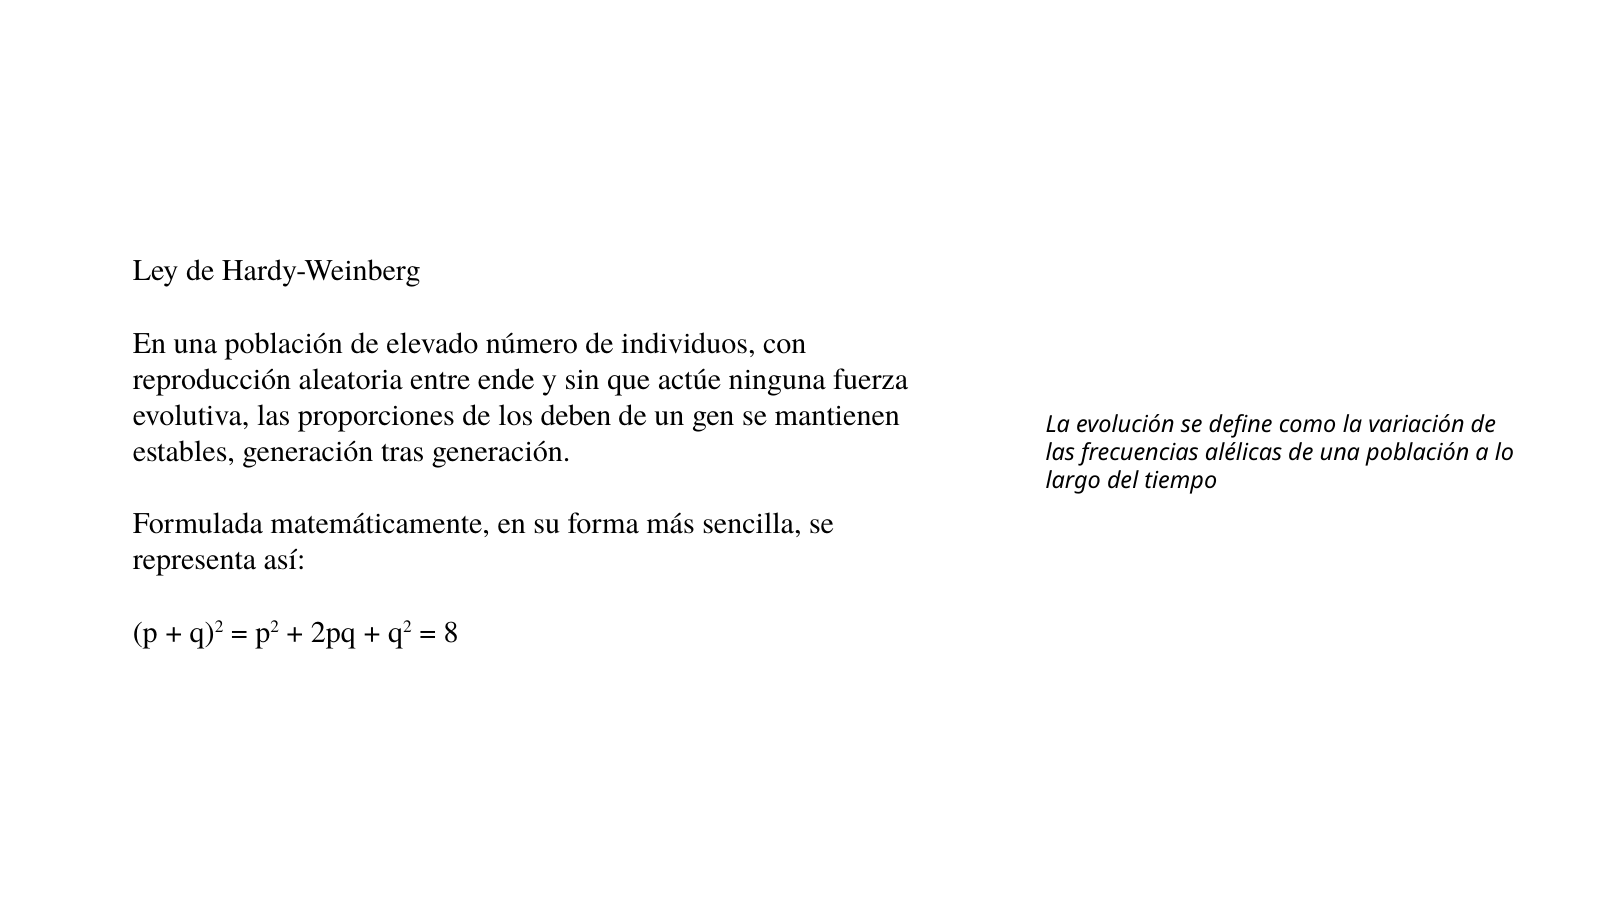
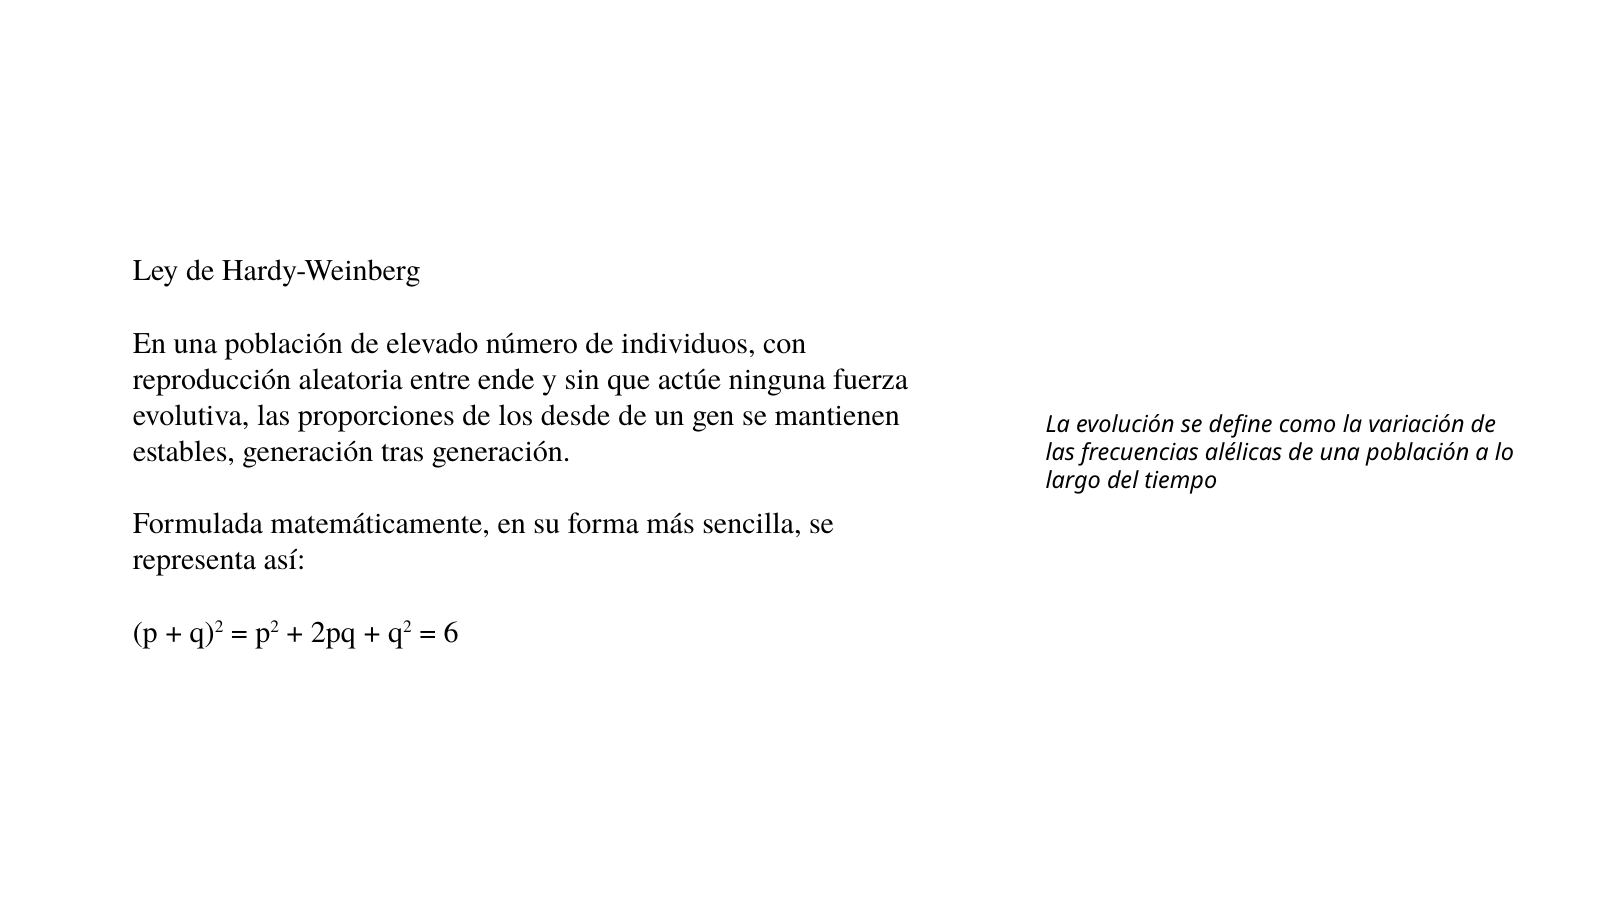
deben: deben -> desde (576, 415)
8: 8 -> 6 (451, 632)
